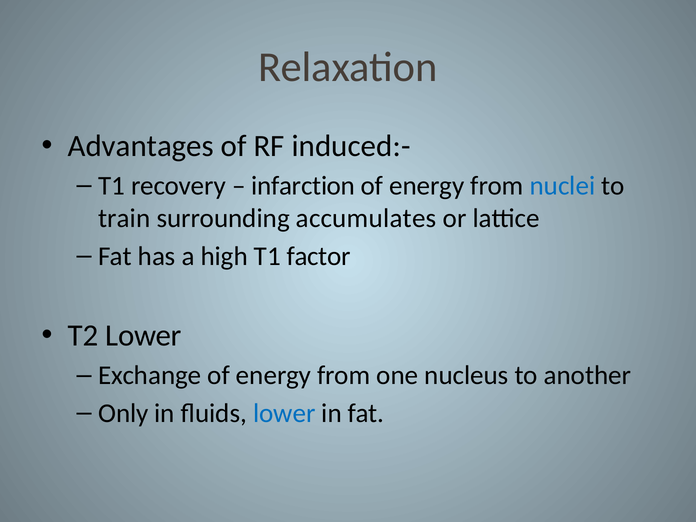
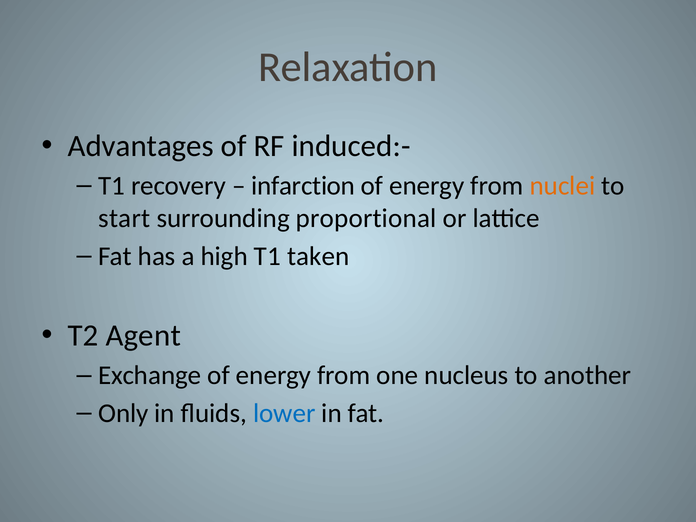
nuclei colour: blue -> orange (562, 186)
train: train -> start (124, 218)
accumulates: accumulates -> proportional (366, 218)
factor: factor -> taken (318, 256)
T2 Lower: Lower -> Agent (143, 336)
